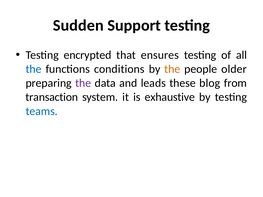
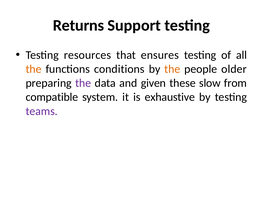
Sudden: Sudden -> Returns (78, 25)
encrypted: encrypted -> resources (87, 55)
the colour: blue -> orange (34, 69)
leads: leads -> given (153, 83)
blog: blog -> slow (210, 83)
transaction: transaction -> compatible (52, 97)
teams colour: blue -> purple (42, 111)
